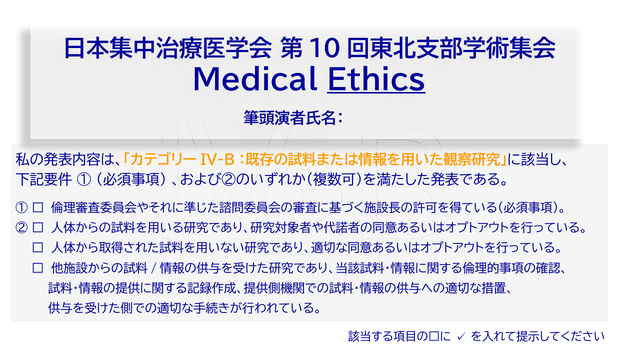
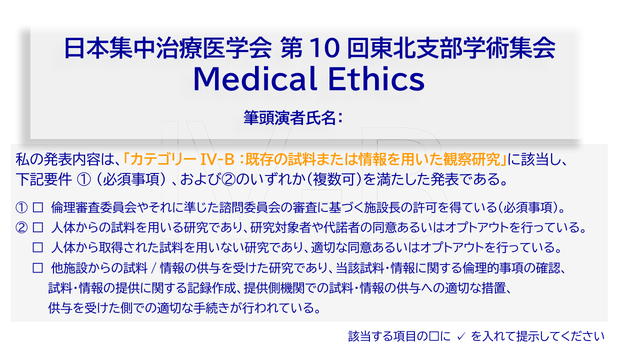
Ethics underline: present -> none (376, 81)
